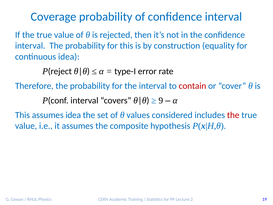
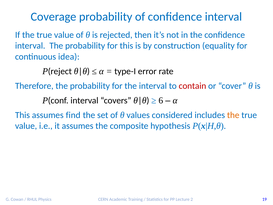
9: 9 -> 6 (161, 100)
assumes idea: idea -> find (73, 115)
the colour: red -> orange (233, 115)
